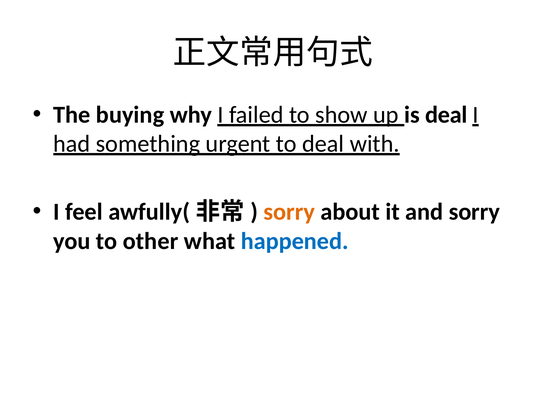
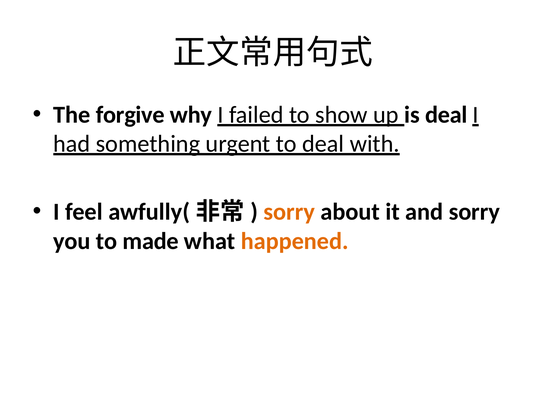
buying: buying -> forgive (130, 115)
other: other -> made (151, 241)
happened colour: blue -> orange (295, 241)
